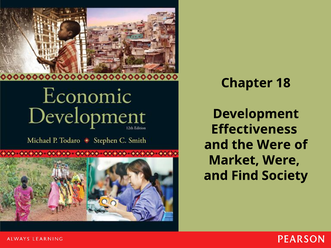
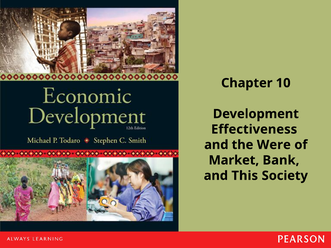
18: 18 -> 10 (283, 83)
Market Were: Were -> Bank (281, 160)
Find: Find -> This (245, 176)
